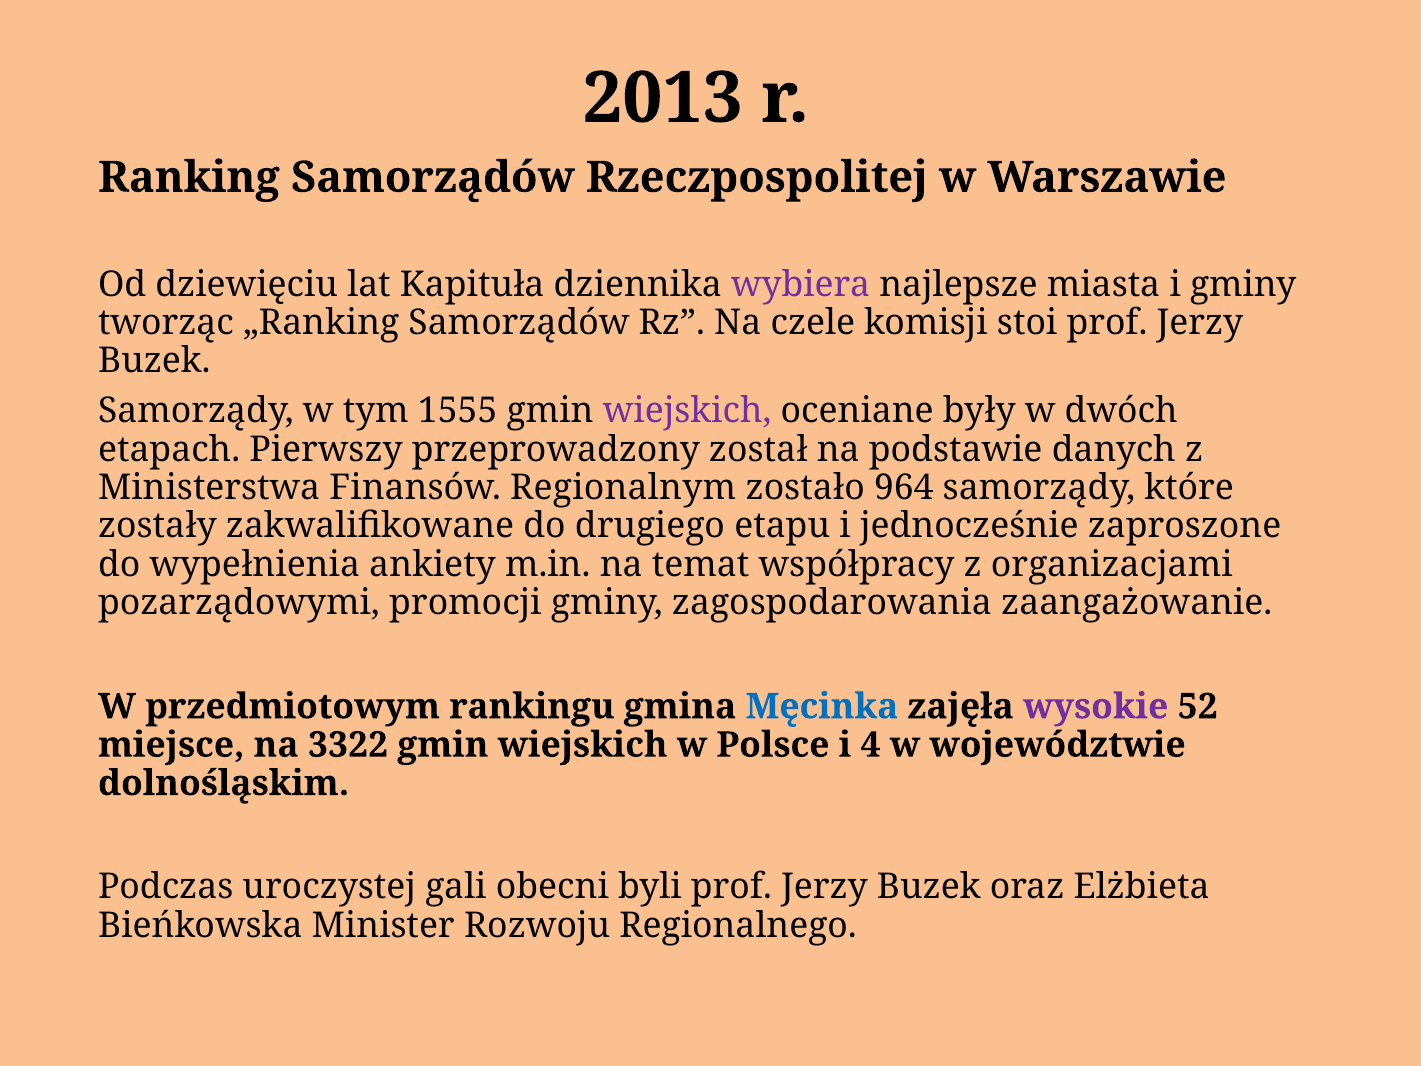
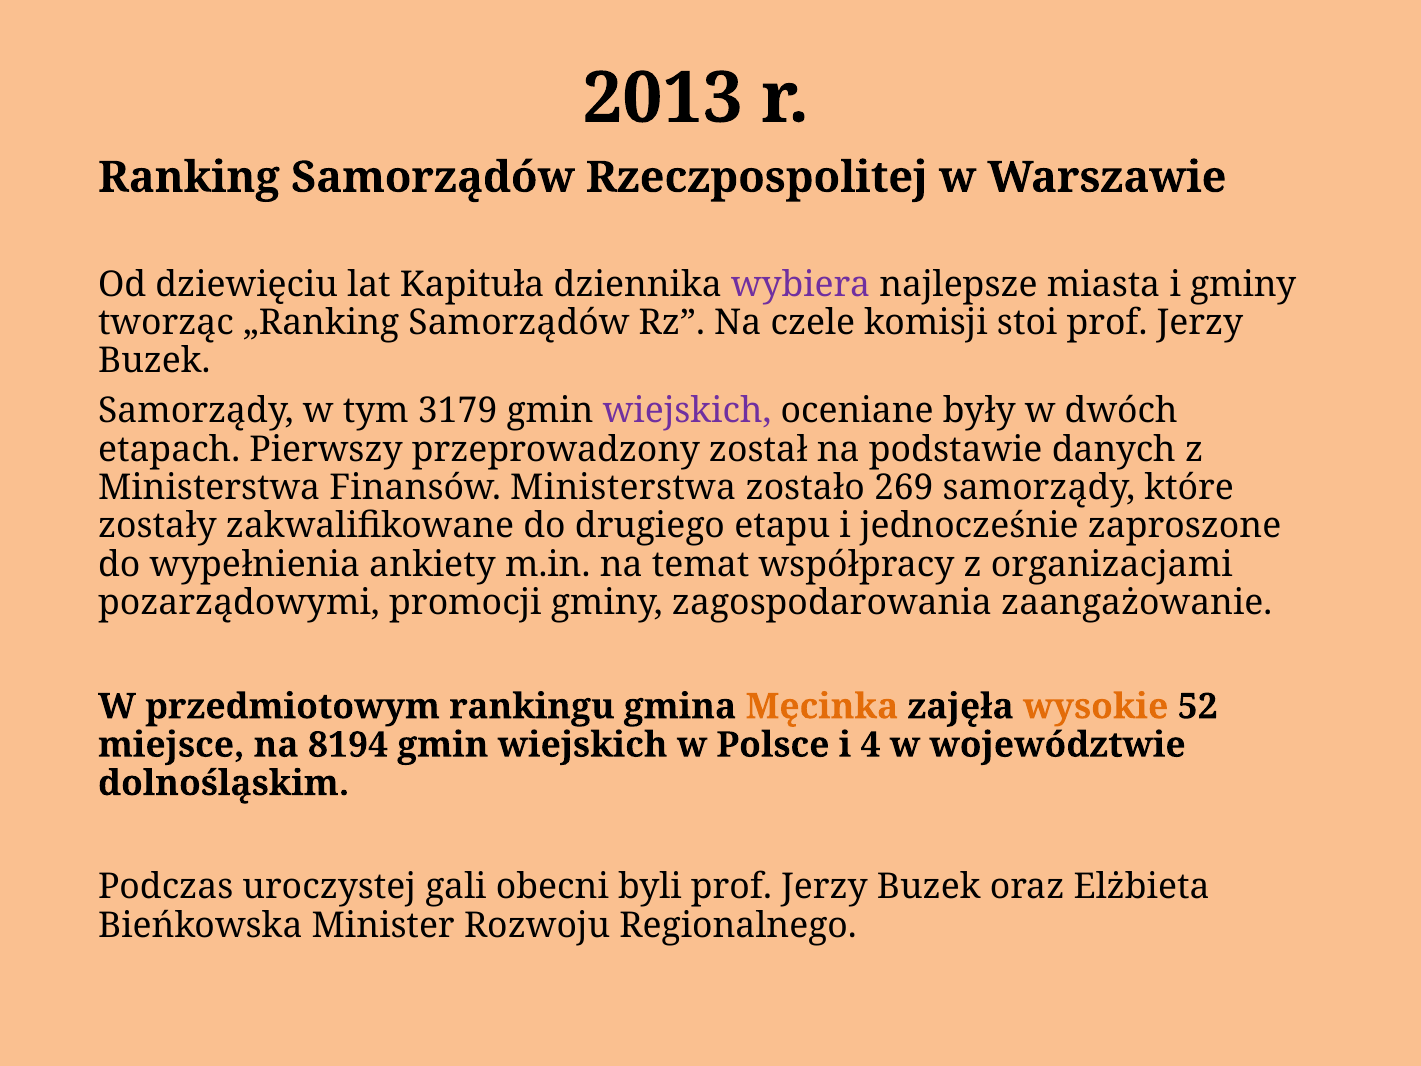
1555: 1555 -> 3179 (458, 411)
Finansów Regionalnym: Regionalnym -> Ministerstwa (623, 488)
964: 964 -> 269 (904, 488)
Męcinka colour: blue -> orange (822, 706)
wysokie colour: purple -> orange (1096, 706)
3322: 3322 -> 8194 (348, 745)
